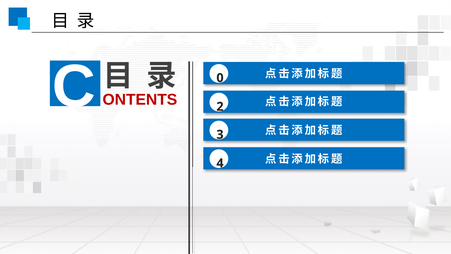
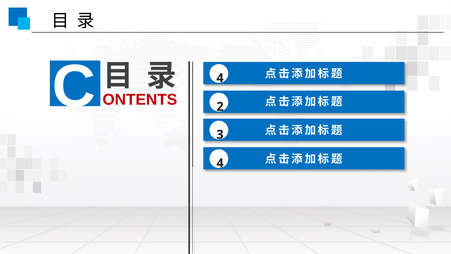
C 0: 0 -> 4 (220, 78)
